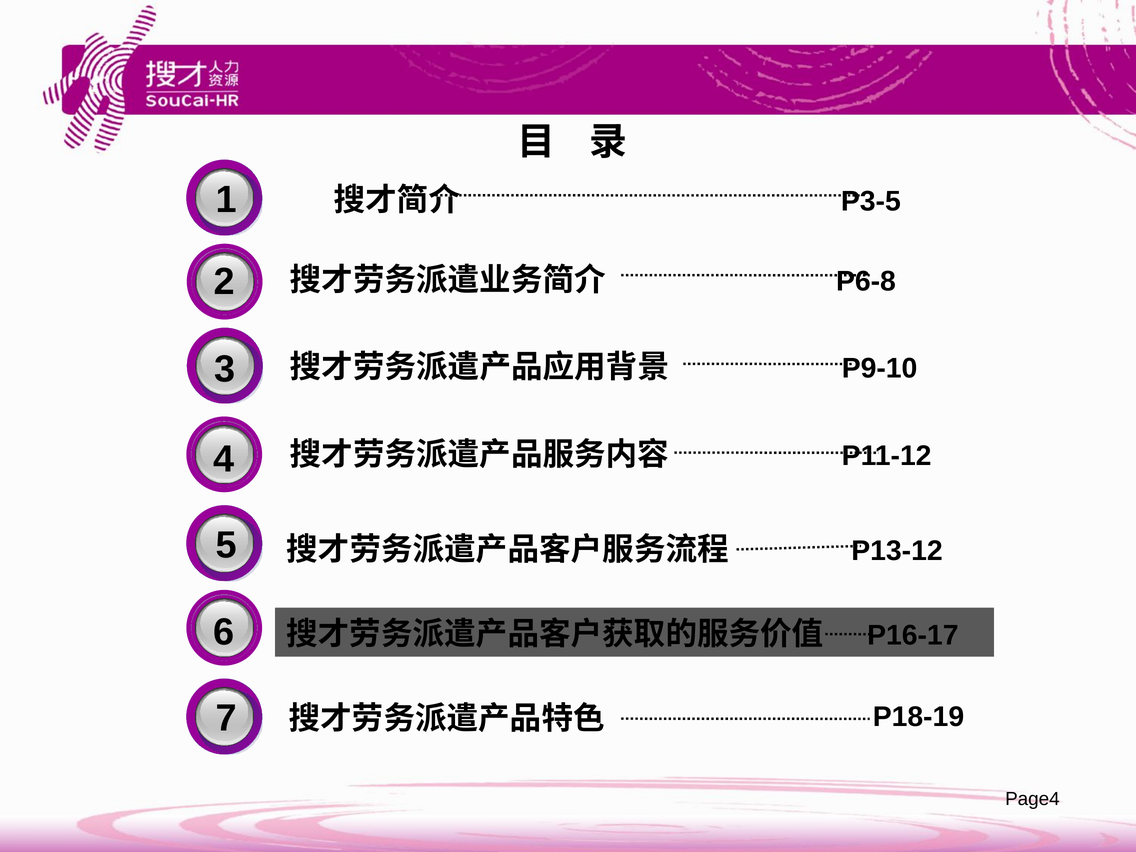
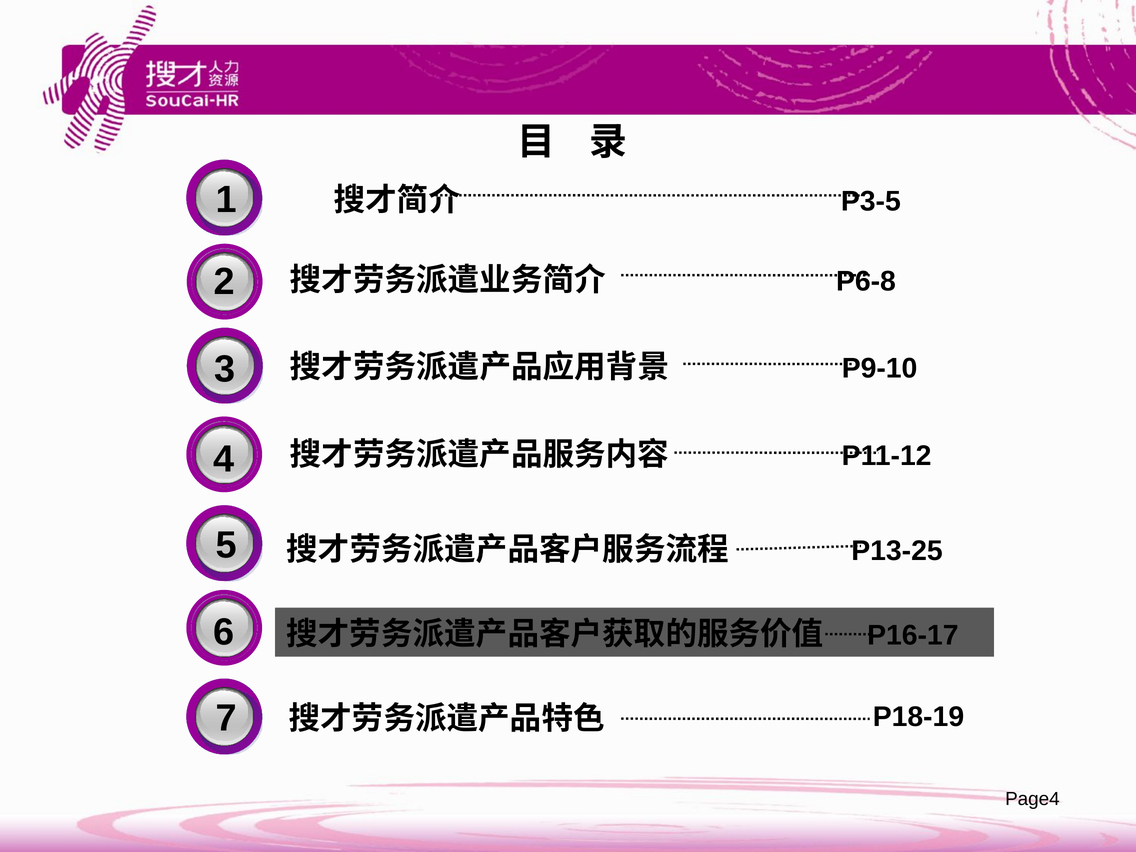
P13-12: P13-12 -> P13-25 (897, 551)
